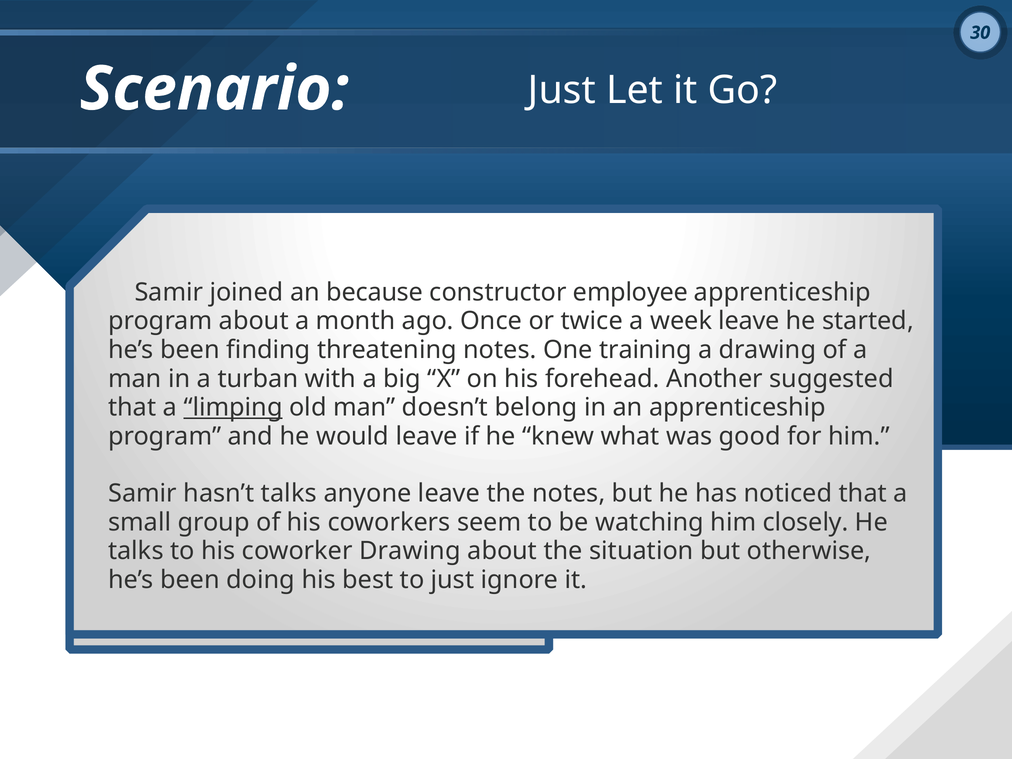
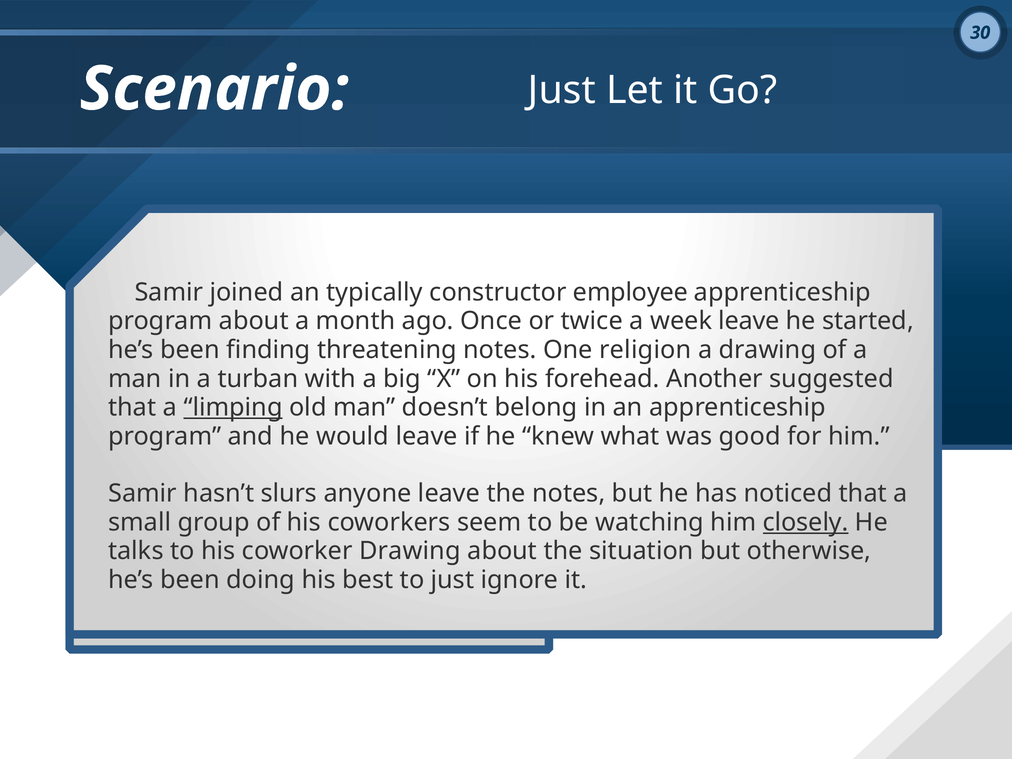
because: because -> typically (375, 292)
training: training -> religion (645, 350)
hasn’t talks: talks -> slurs (289, 493)
closely underline: none -> present (806, 522)
